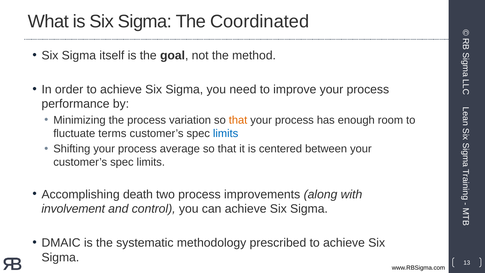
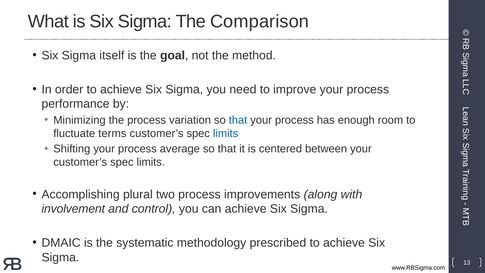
Coordinated: Coordinated -> Comparison (260, 22)
that colour: orange -> blue (238, 120)
death: death -> plural (138, 194)
